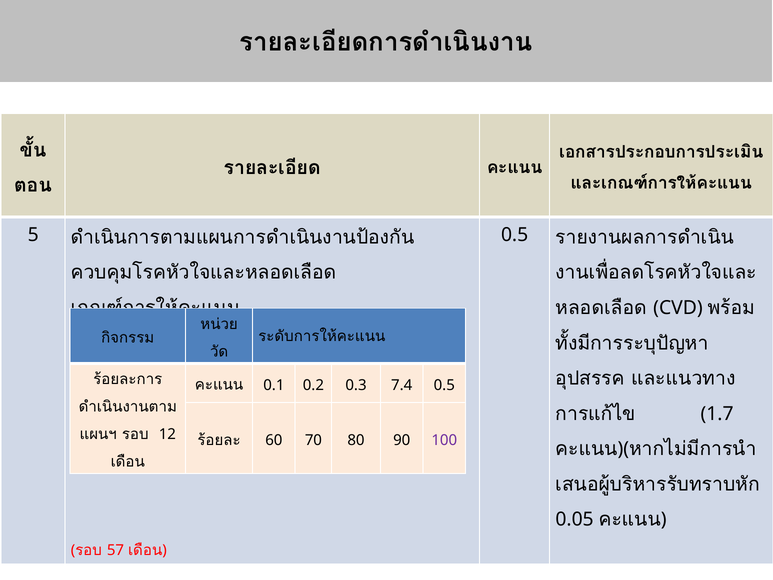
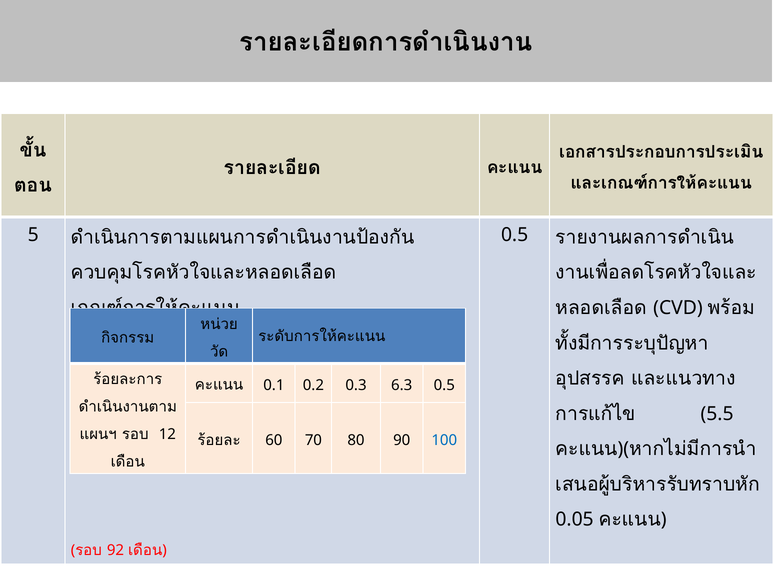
7.4: 7.4 -> 6.3 (402, 385)
1.7: 1.7 -> 5.5 (717, 414)
100 colour: purple -> blue (444, 440)
57: 57 -> 92 (116, 550)
